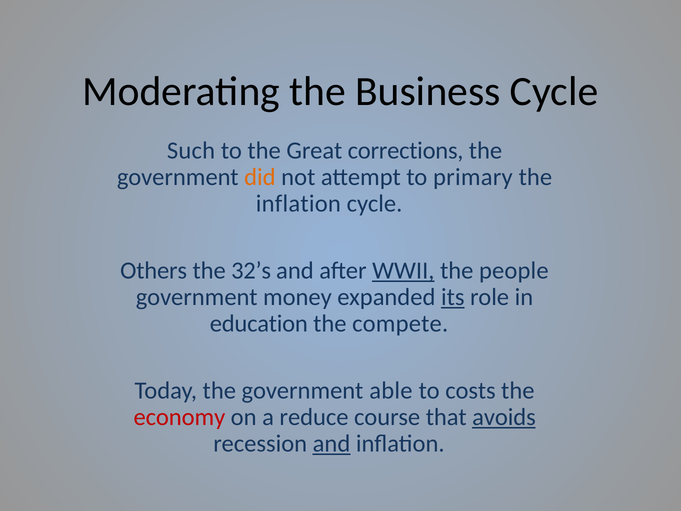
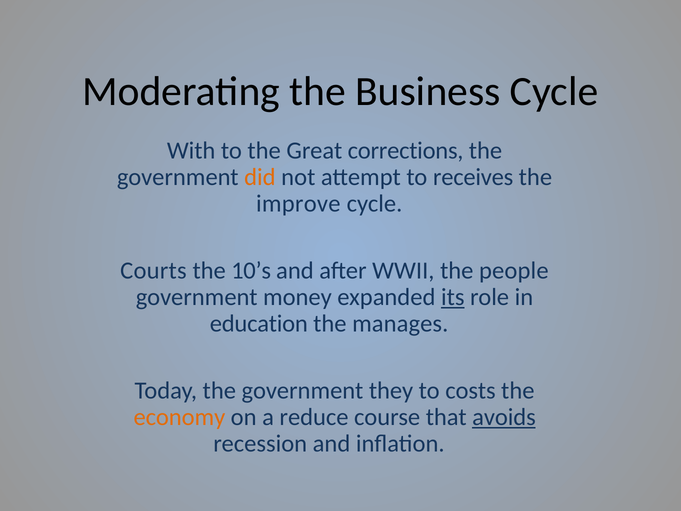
Such: Such -> With (191, 150)
primary: primary -> receives (473, 177)
inflation: inflation -> improve (298, 203)
Others: Others -> Courts (153, 270)
32’s: 32’s -> 10’s (251, 270)
WWII underline: present -> none (403, 270)
compete: compete -> manages (400, 323)
able: able -> they (391, 390)
economy colour: red -> orange (179, 417)
and underline: present -> none (332, 443)
